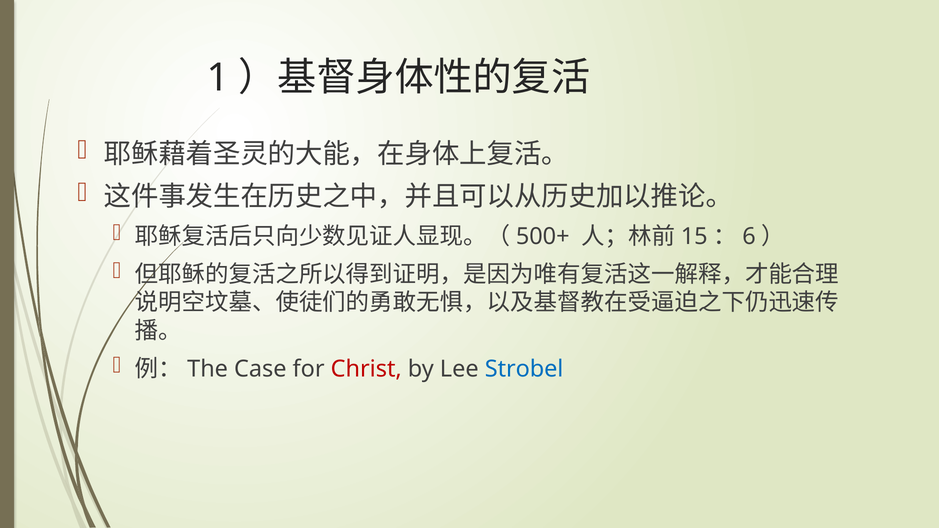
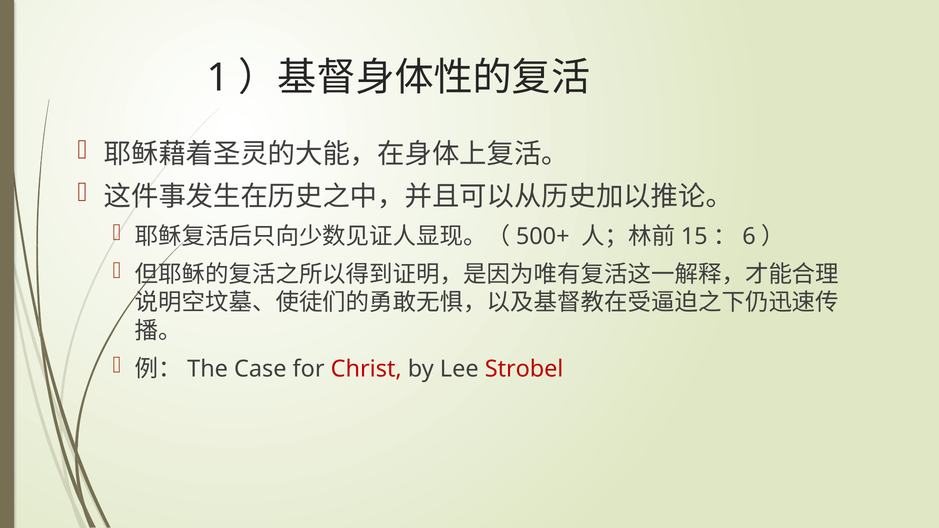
Strobel colour: blue -> red (524, 369)
